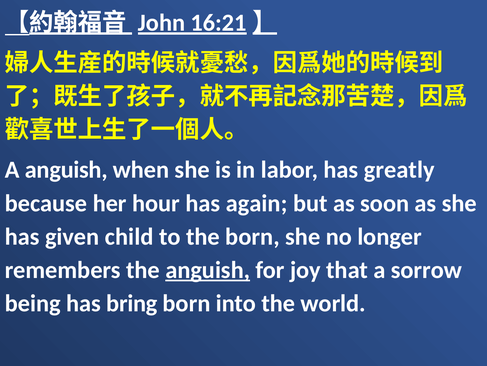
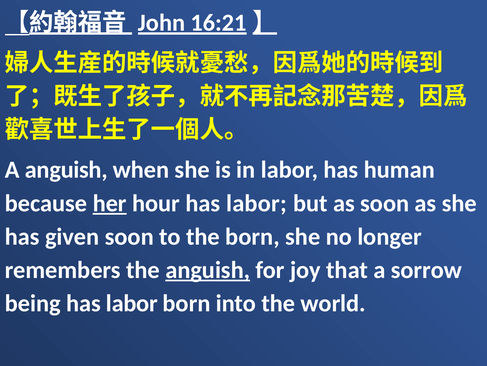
greatly: greatly -> human (399, 170)
her underline: none -> present (110, 203)
hour has again: again -> labor (256, 203)
given child: child -> soon (129, 236)
being has bring: bring -> labor (132, 303)
